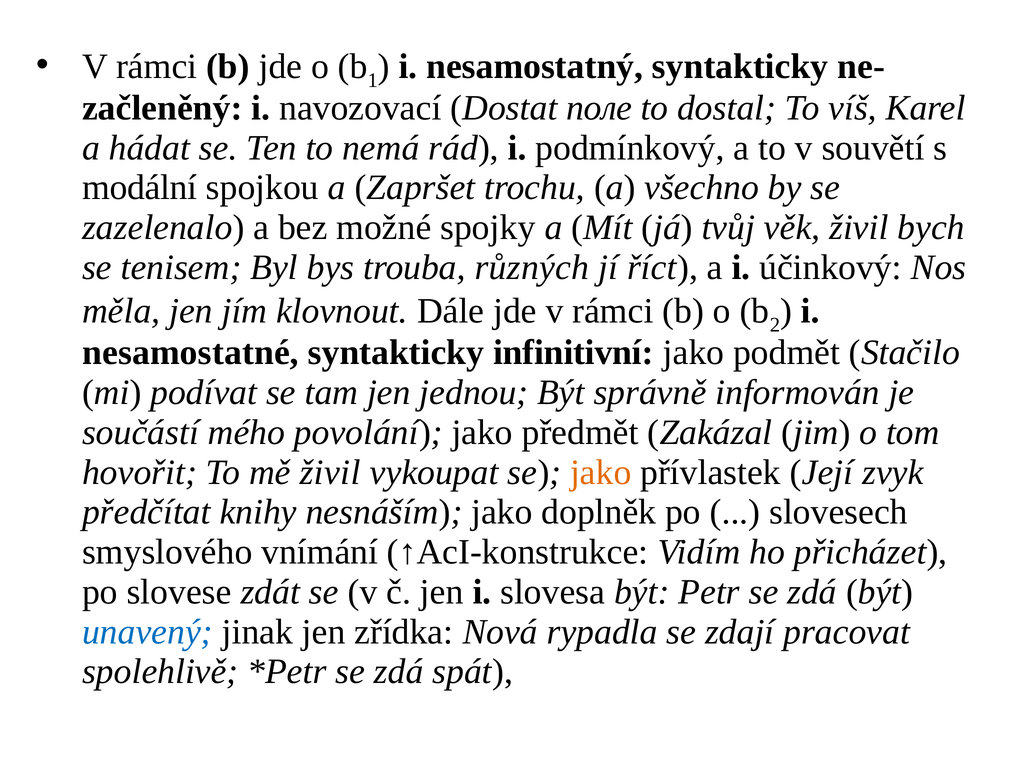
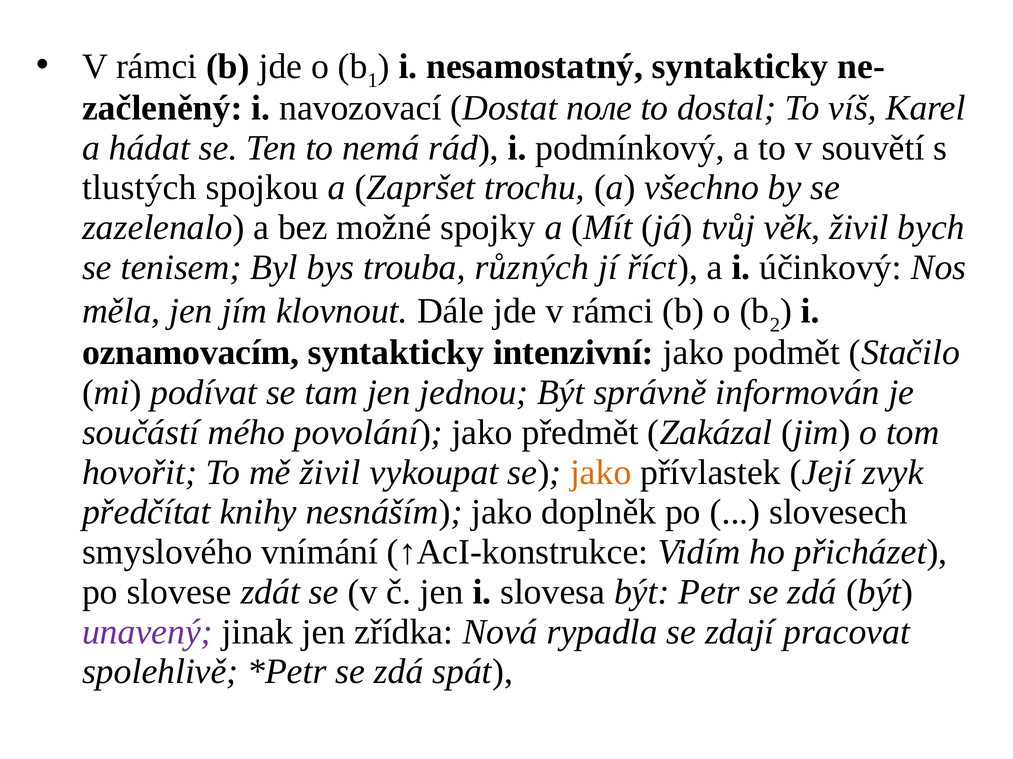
modální: modální -> tlustých (139, 188)
nesamostatné: nesamostatné -> oznamovacím (191, 353)
infinitivní: infinitivní -> intenzivní (573, 353)
unavený colour: blue -> purple (147, 632)
